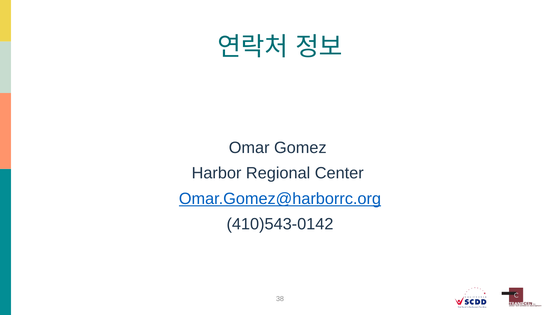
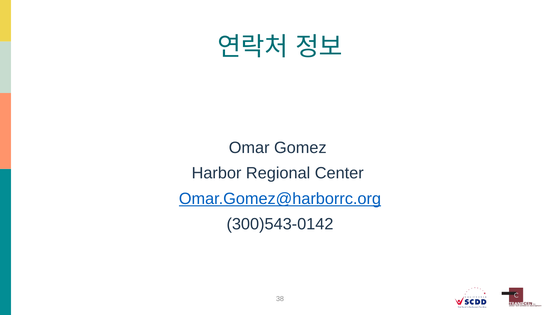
410)543-0142: 410)543-0142 -> 300)543-0142 (280, 224)
